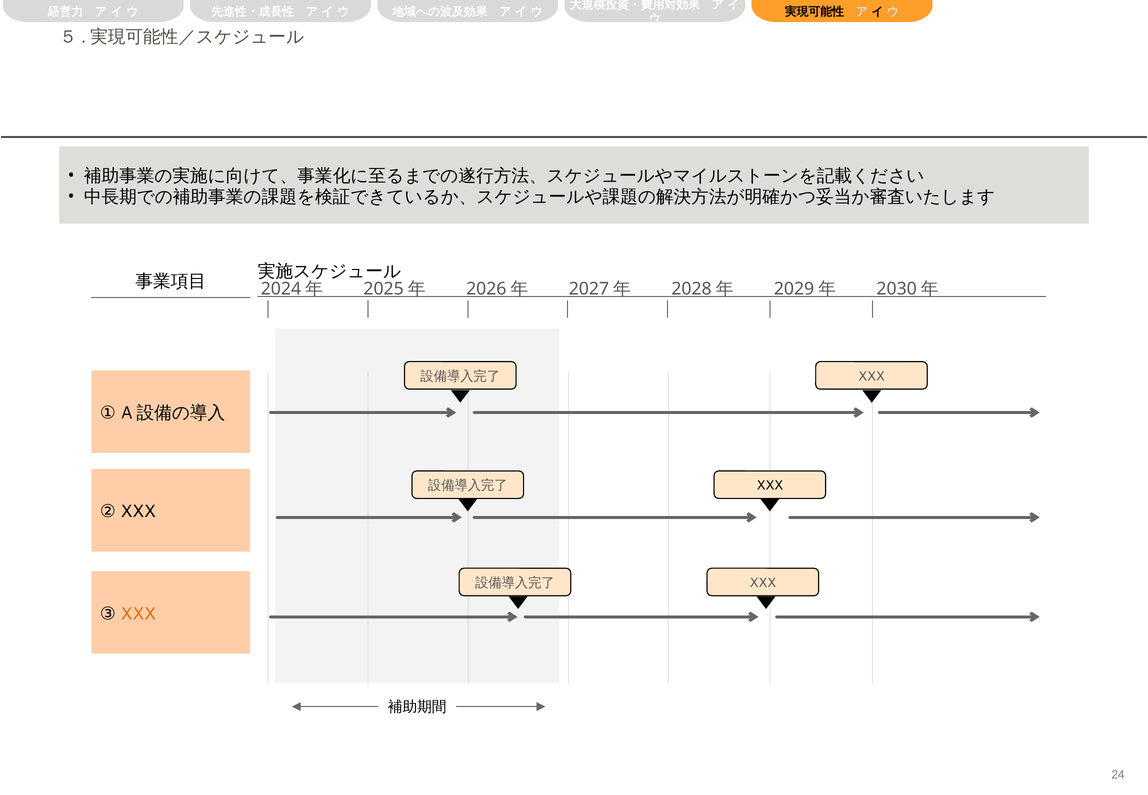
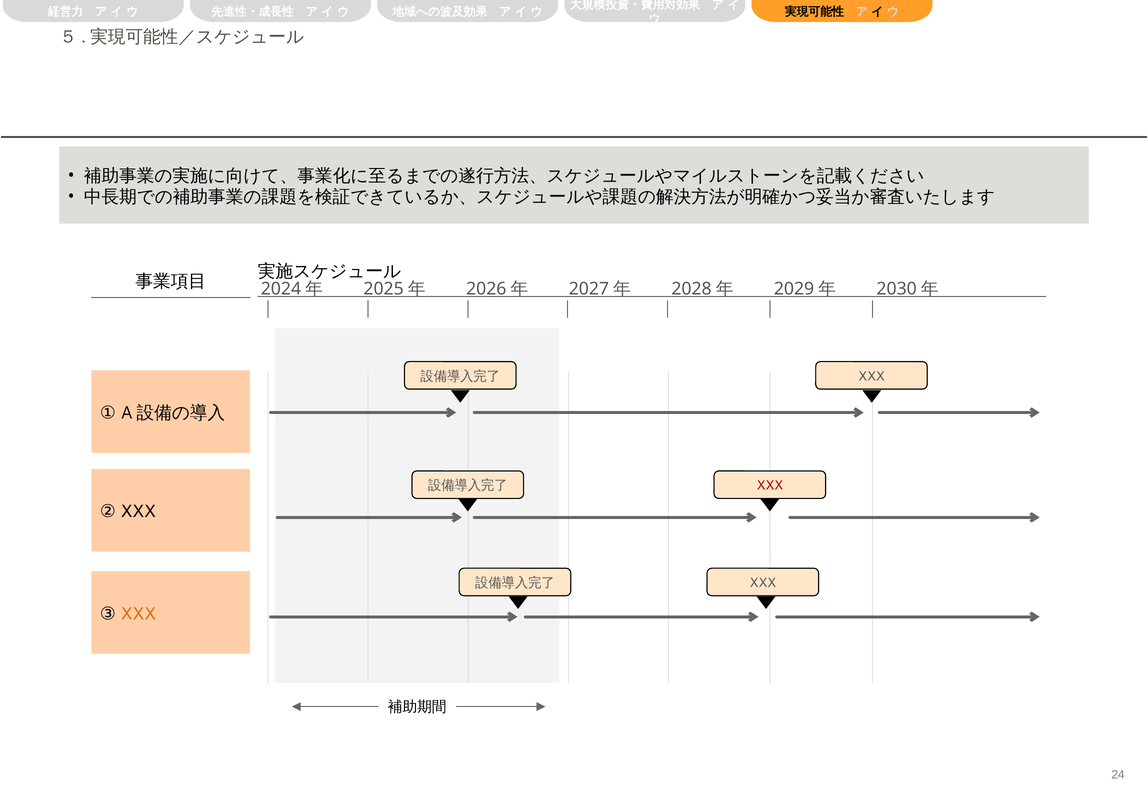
XXX colour: black -> red (770, 485)
